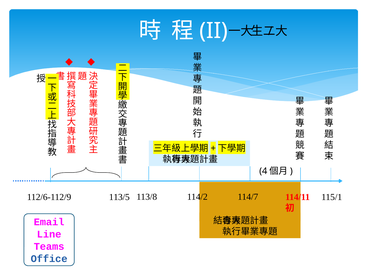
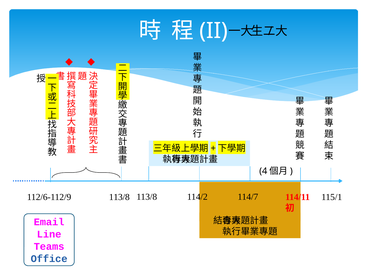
113/5: 113/5 -> 113/8 (119, 197)
